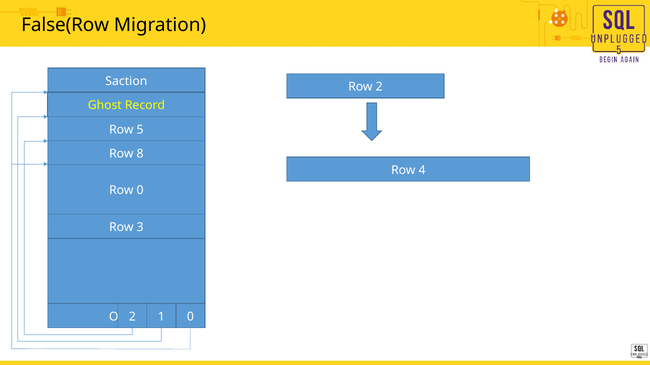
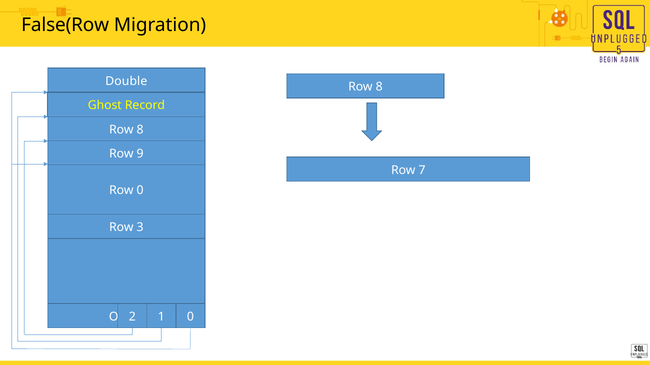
Saction: Saction -> Double (126, 81)
2: 2 -> 8 (379, 87)
5: 5 -> 8 (140, 130)
8: 8 -> 9 (140, 154)
4: 4 -> 7 (422, 170)
